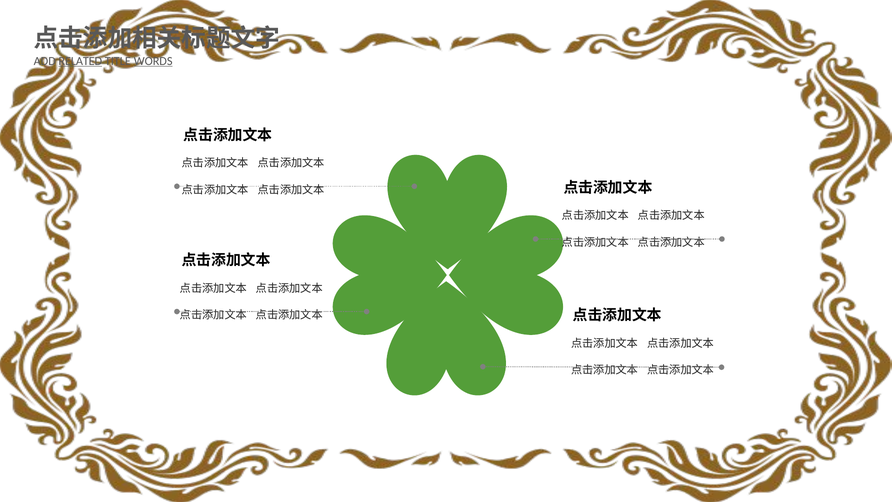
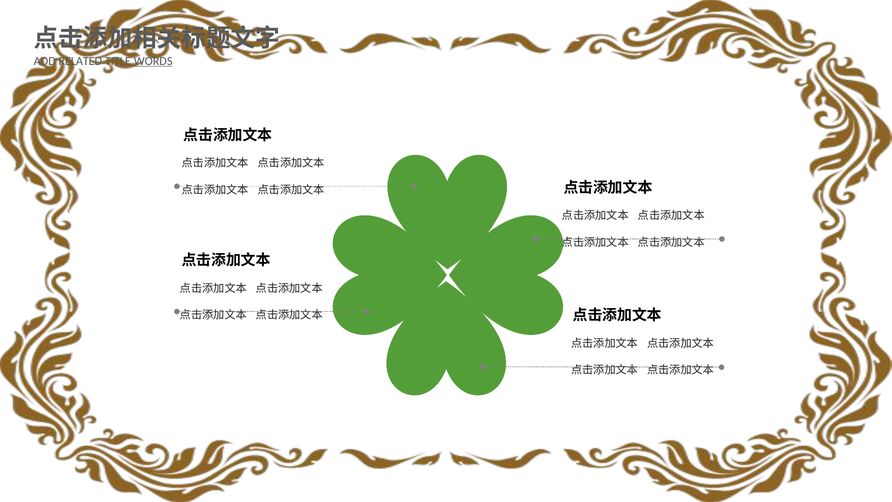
RELATED underline: present -> none (80, 61)
